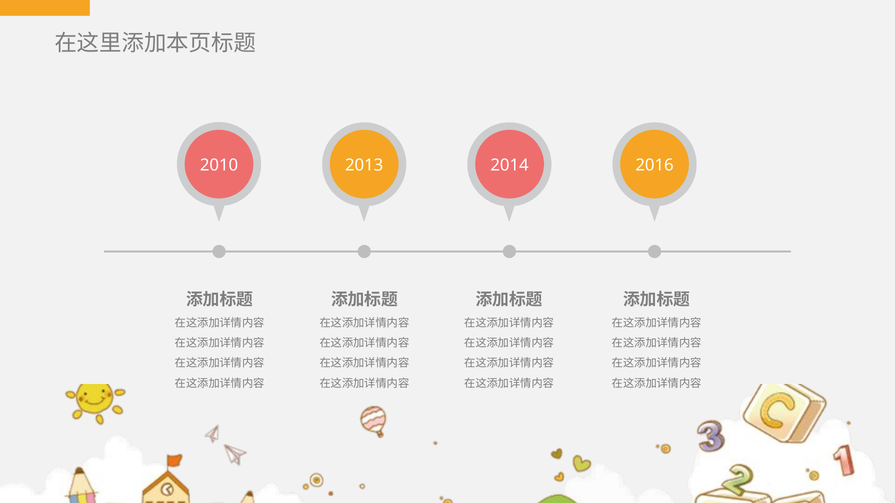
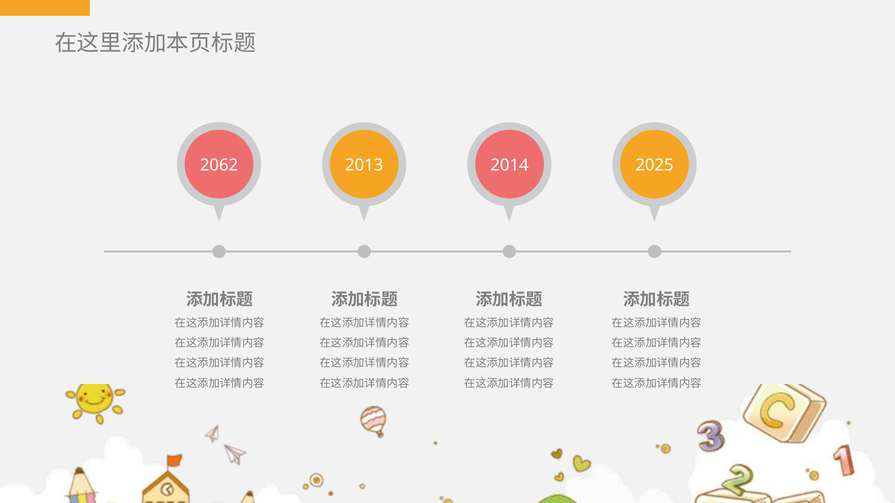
2010: 2010 -> 2062 (219, 165)
2016: 2016 -> 2025 (655, 165)
